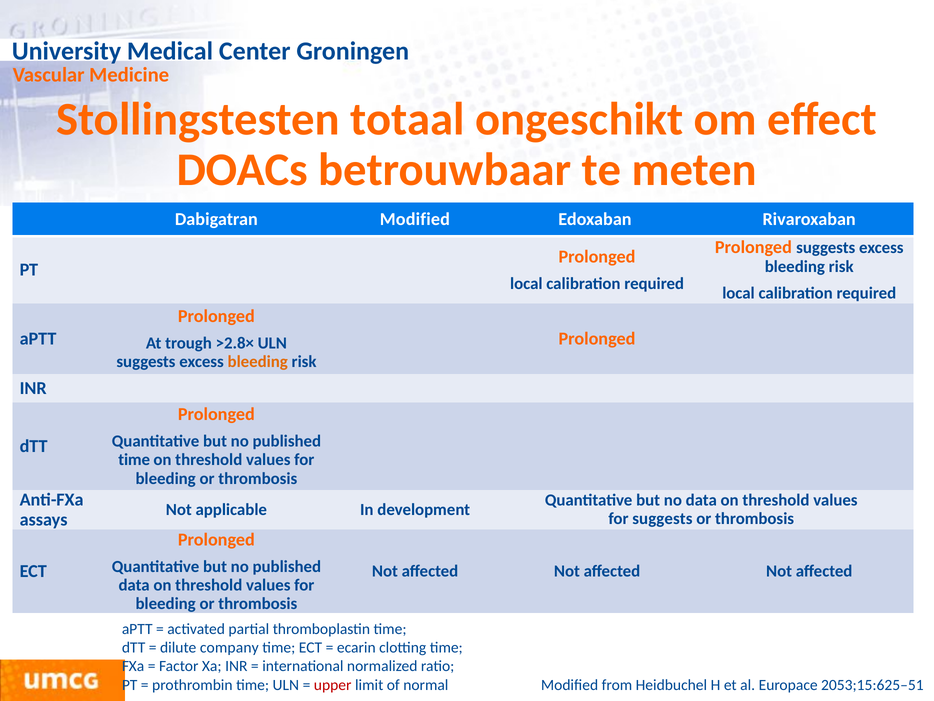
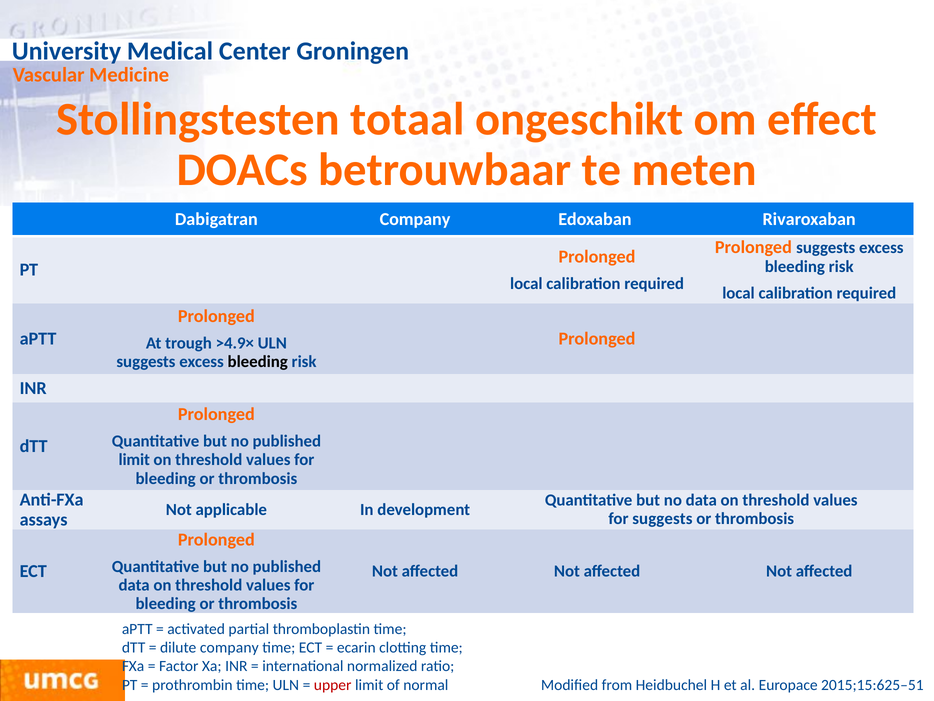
Dabigatran Modified: Modified -> Company (415, 219)
>2.8×: >2.8× -> >4.9× (235, 343)
bleeding colour: orange -> black (258, 362)
time: time -> limit (134, 460)
2053;15:625–51: 2053;15:625–51 -> 2015;15:625–51 (872, 684)
